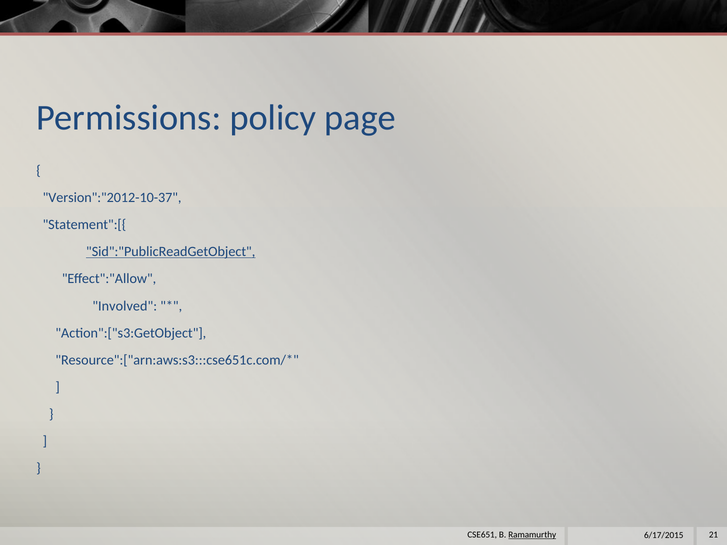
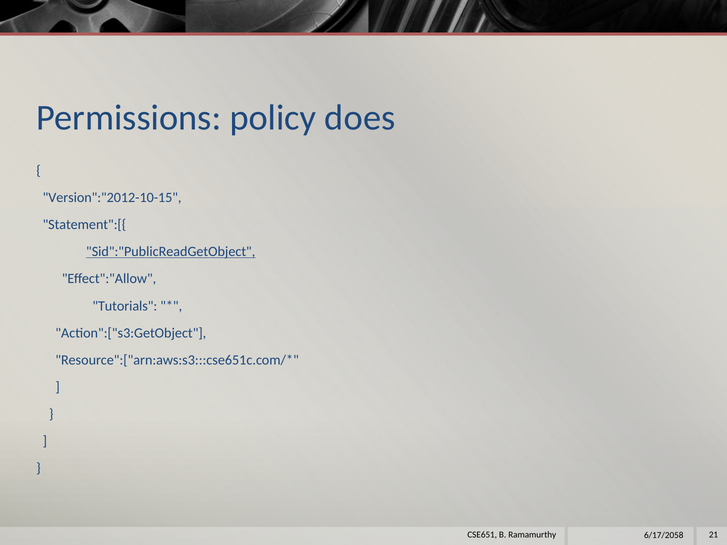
page: page -> does (360, 118)
Version":"2012-10-37: Version":"2012-10-37 -> Version":"2012-10-15 (112, 198)
Involved: Involved -> Tutorials (125, 306)
Ramamurthy underline: present -> none (532, 535)
6/17/2015: 6/17/2015 -> 6/17/2058 (664, 535)
